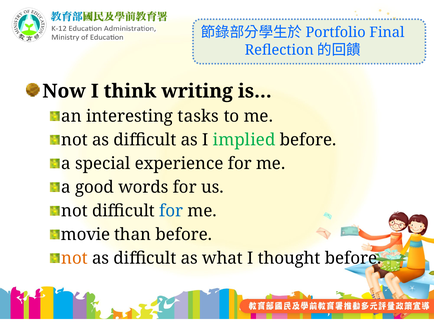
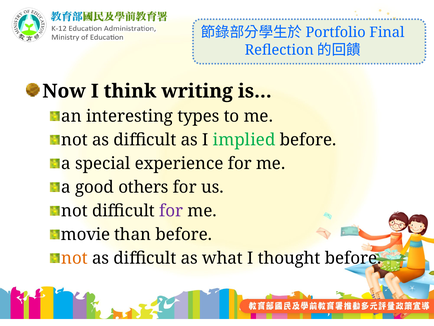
tasks: tasks -> types (198, 116)
words: words -> others (143, 187)
for colour: blue -> purple (171, 211)
